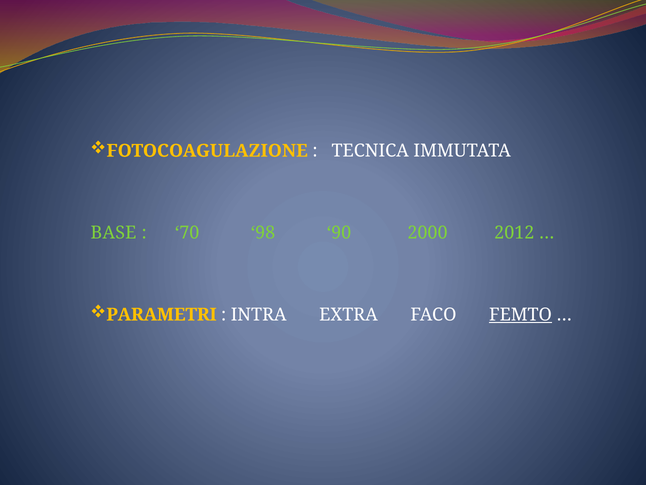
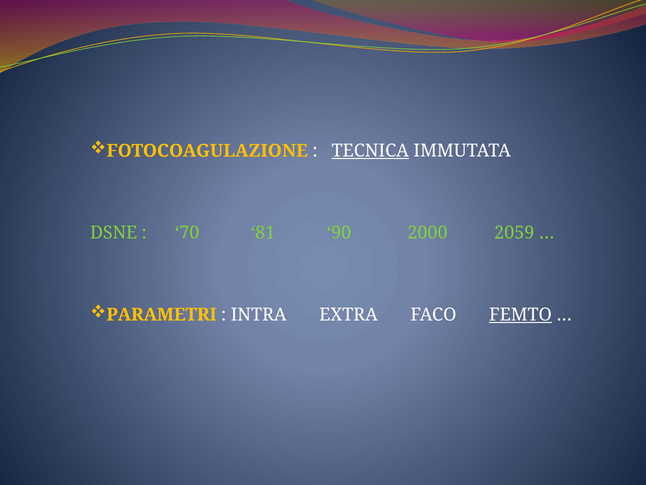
TECNICA underline: none -> present (370, 151)
BASE: BASE -> DSNE (114, 232)
98: 98 -> 81 (263, 232)
2012: 2012 -> 2059 (514, 232)
